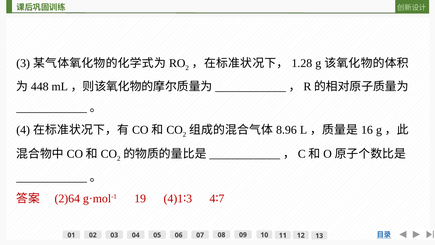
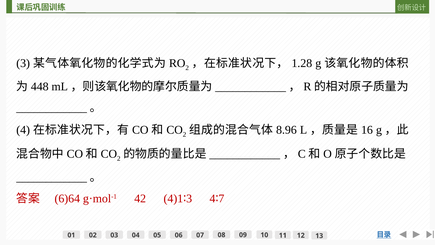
2)64: 2)64 -> 6)64 (67, 198)
19: 19 -> 42 (140, 198)
